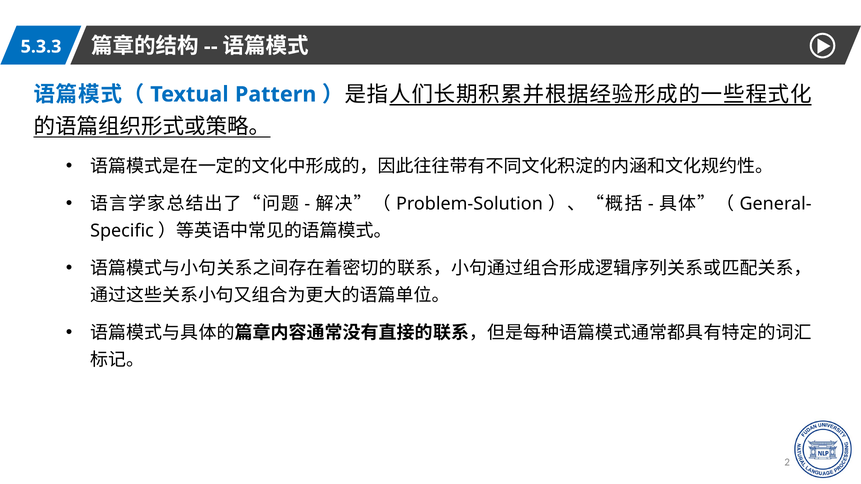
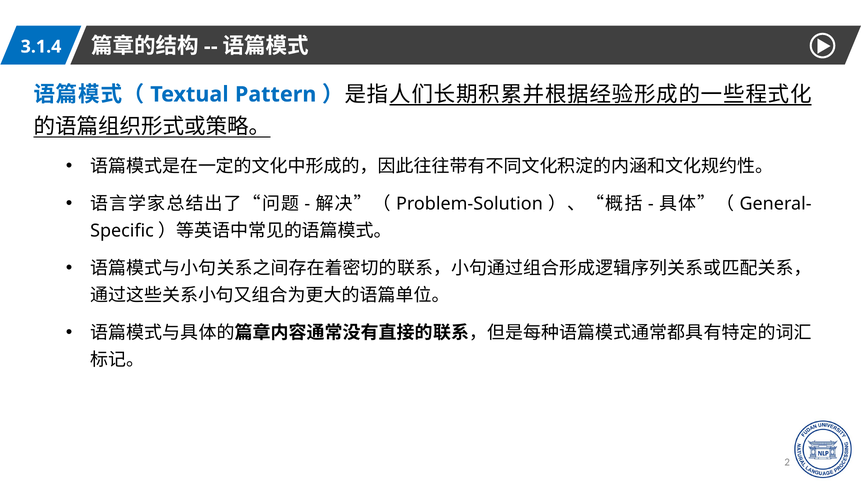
5.3.3: 5.3.3 -> 3.1.4 (41, 47)
